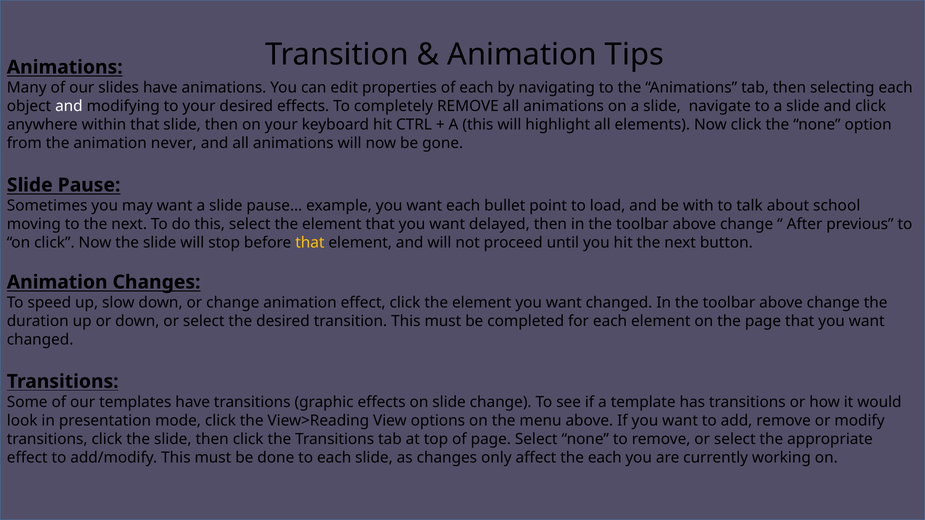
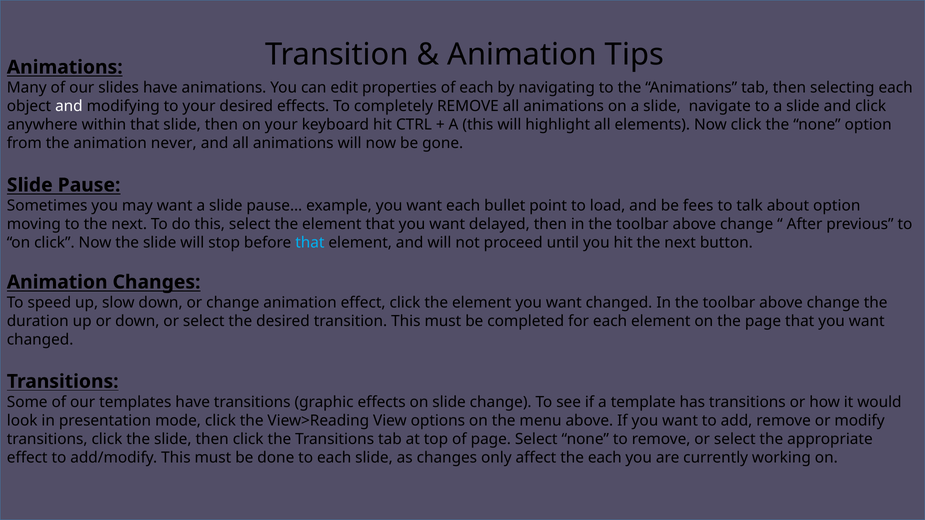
with: with -> fees (698, 206)
about school: school -> option (837, 206)
that colour: yellow -> light blue (310, 243)
